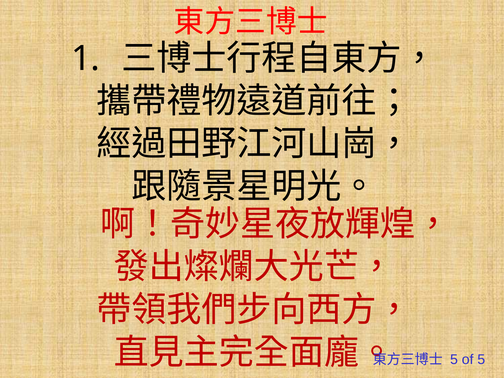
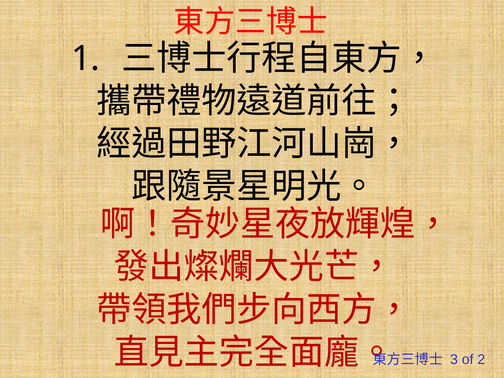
5: 5 -> 3 (454, 360)
of 5: 5 -> 2 (481, 360)
